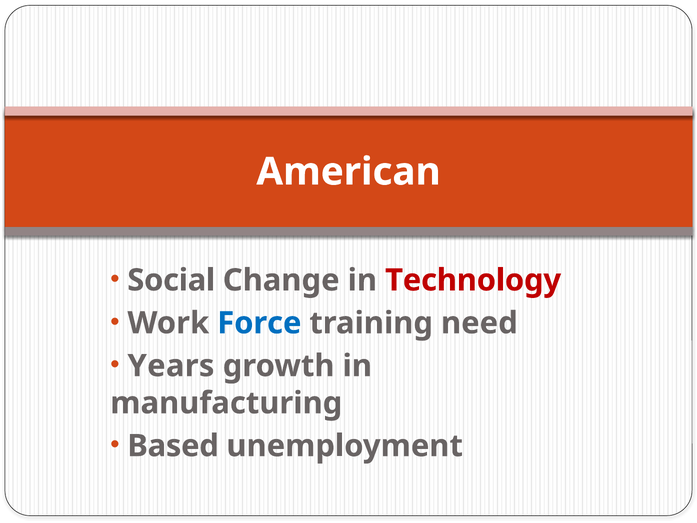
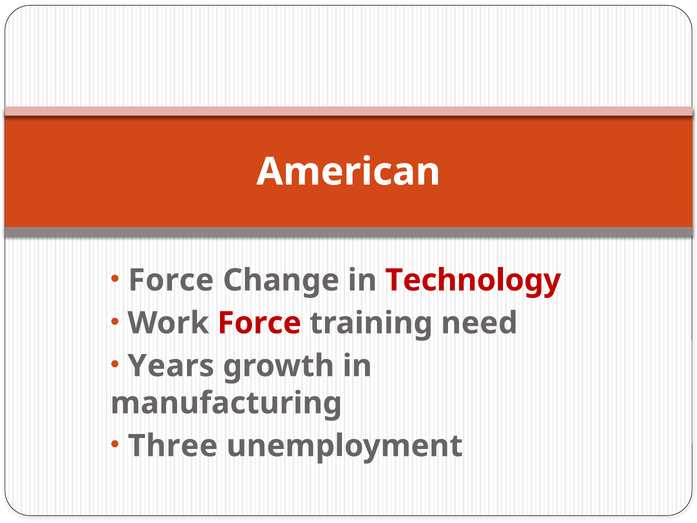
Social: Social -> Force (171, 280)
Force colour: blue -> red (259, 323)
Based: Based -> Three (173, 446)
